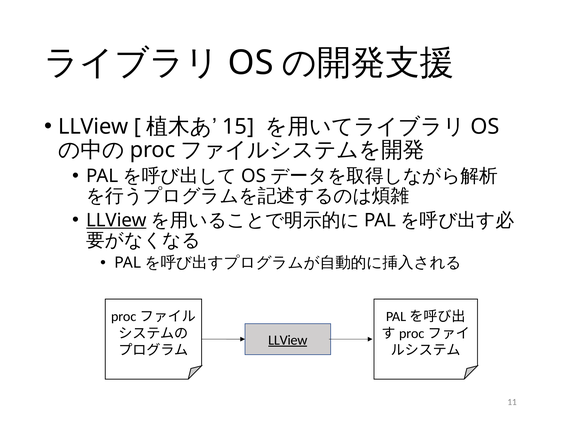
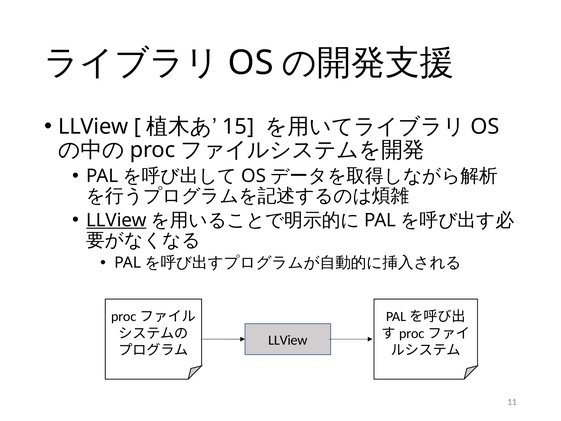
LLView underline: present -> none (288, 340)
